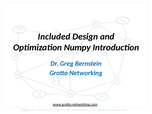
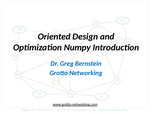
Included: Included -> Oriented (54, 37)
